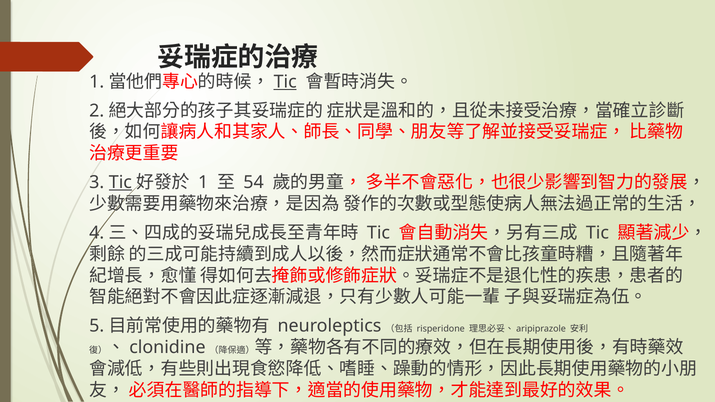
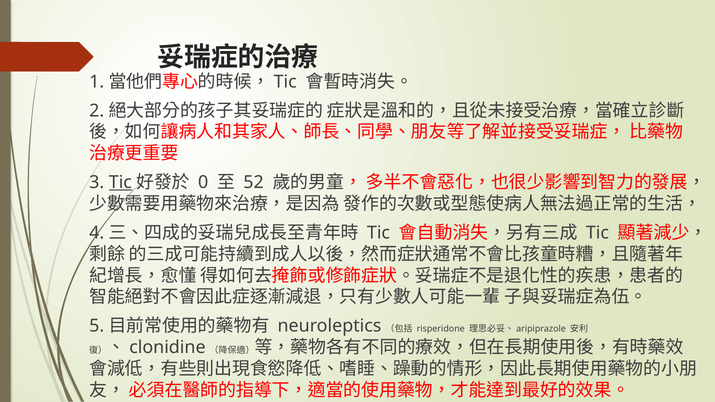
Tic underline: present -> none (285, 82)
1: 1 -> 0 (203, 182)
54: 54 -> 52 (254, 182)
